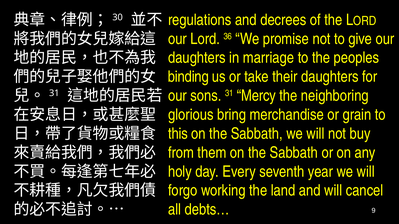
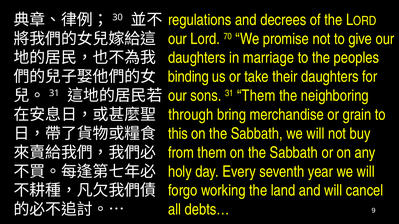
36: 36 -> 70 (228, 36)
31 Mercy: Mercy -> Them (256, 96)
glorious: glorious -> through (191, 115)
